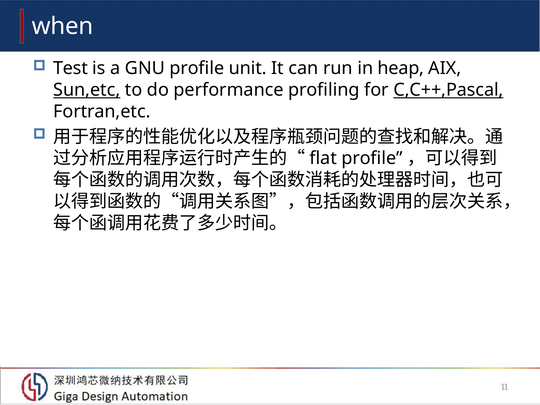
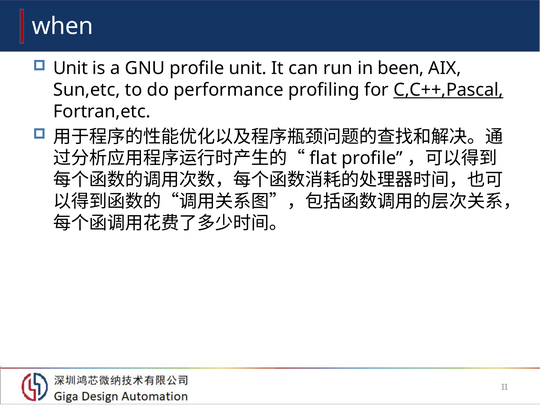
Test: Test -> Unit (70, 68)
heap: heap -> been (401, 68)
Sun,etc underline: present -> none (87, 90)
